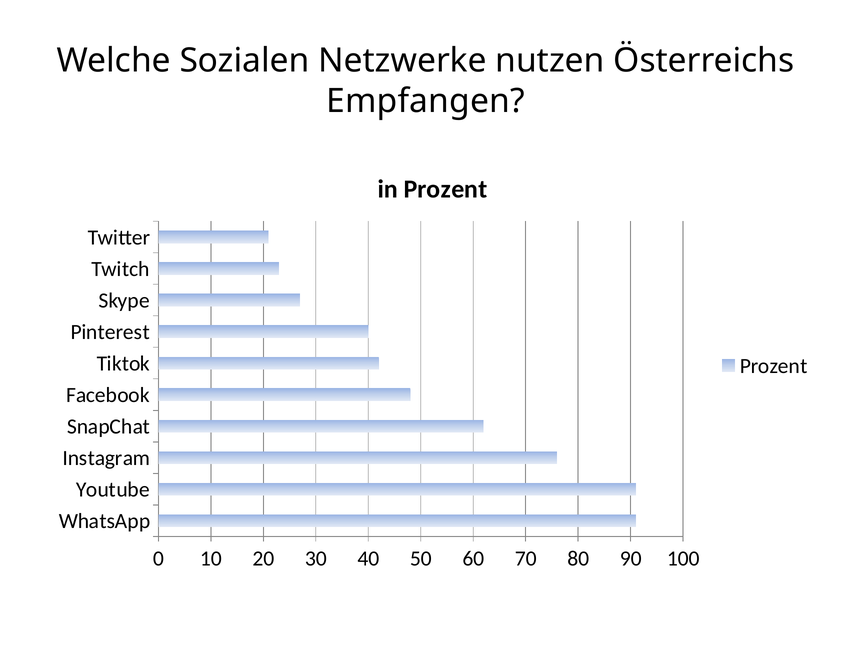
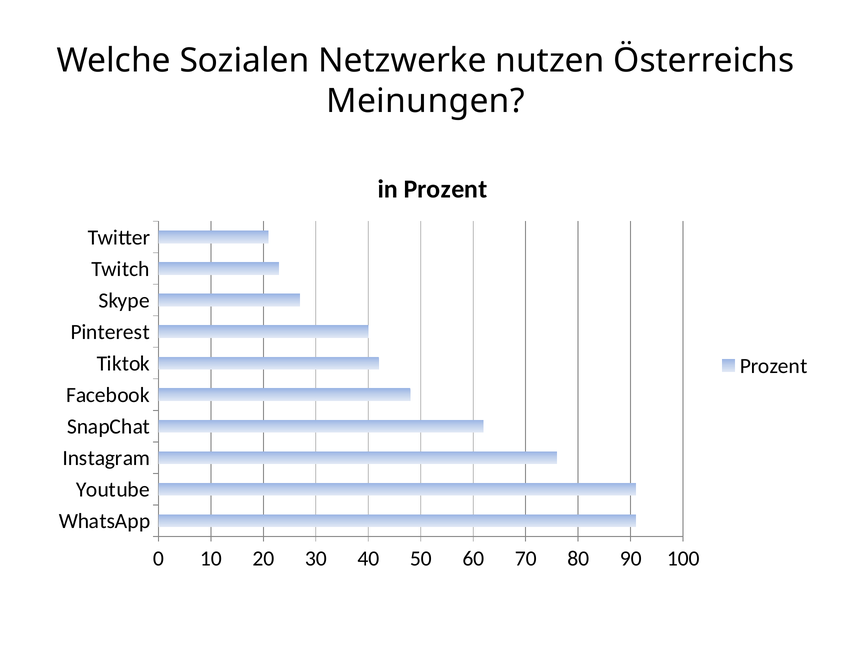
Empfangen: Empfangen -> Meinungen (425, 101)
